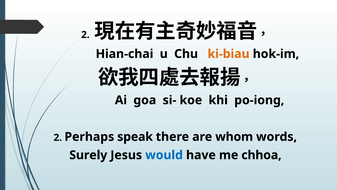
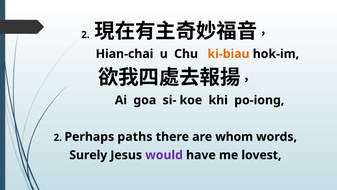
speak: speak -> paths (135, 136)
would colour: blue -> purple (164, 155)
chhoa: chhoa -> lovest (261, 155)
